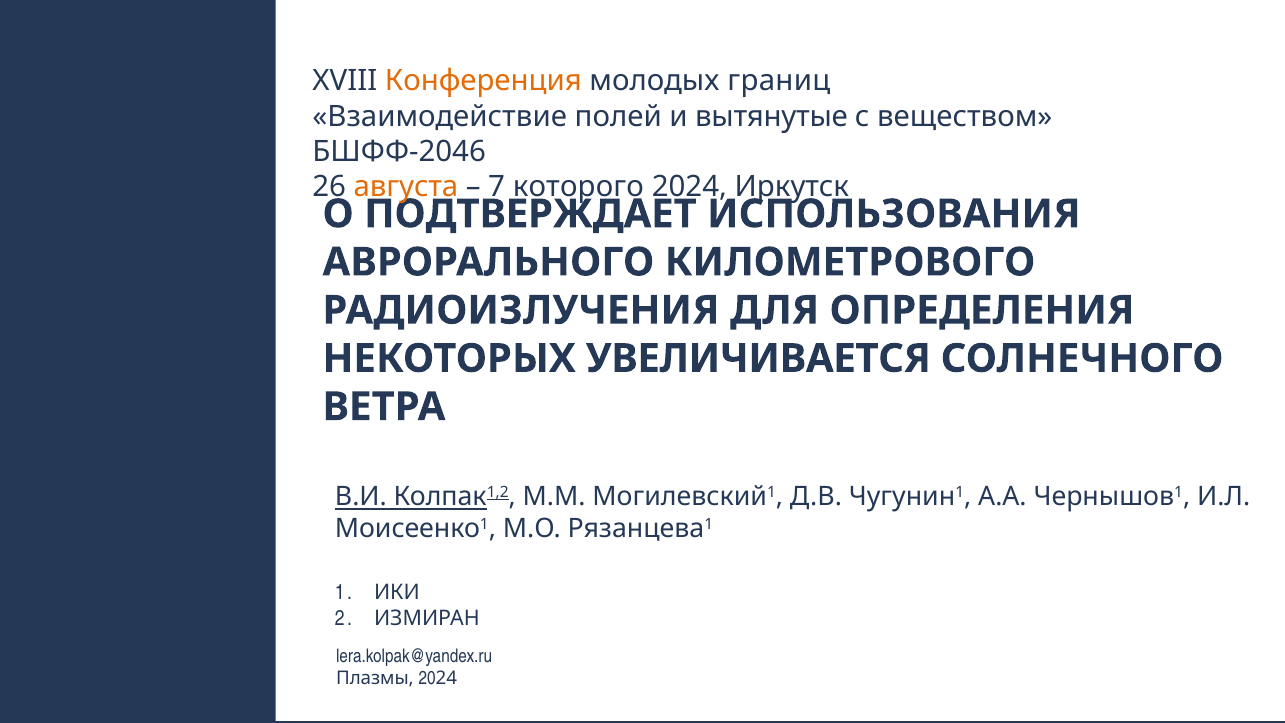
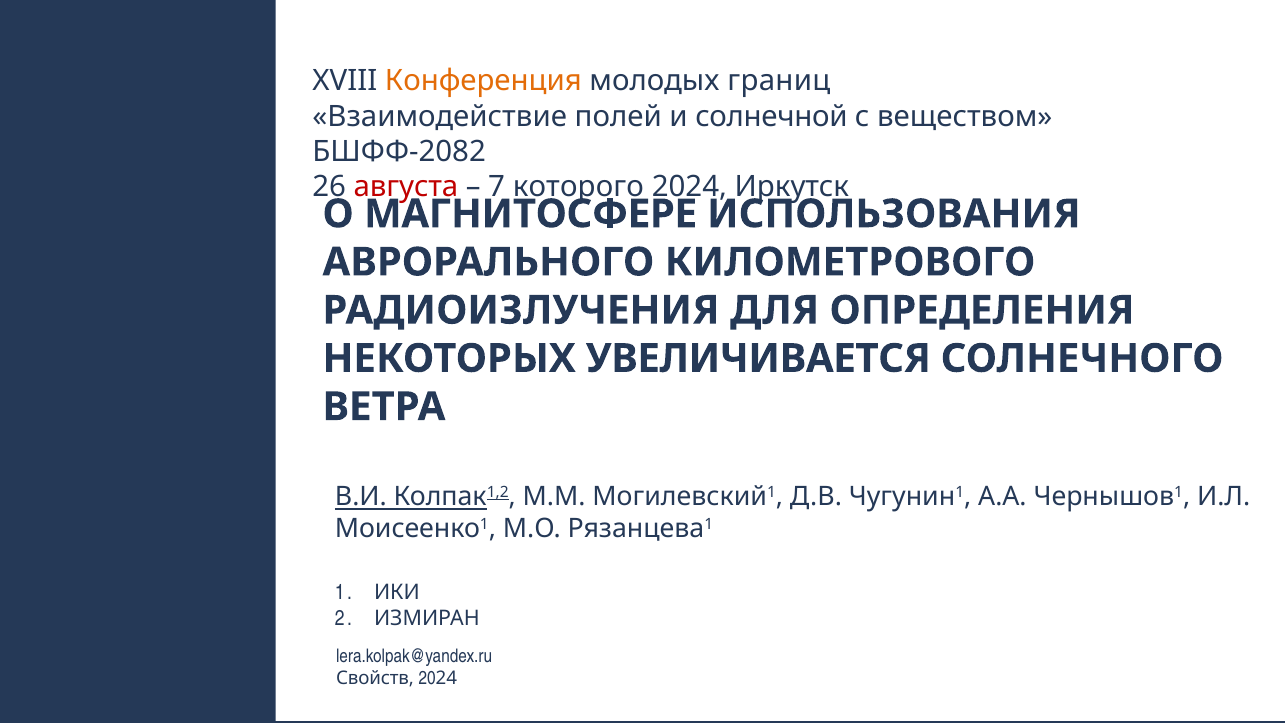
вытянутые: вытянутые -> солнечной (771, 116)
БШФФ-2046: БШФФ-2046 -> БШФФ-2082 (399, 152)
августа colour: orange -> red (406, 187)
ПОДТВЕРЖДАЕТ: ПОДТВЕРЖДАЕТ -> МАГНИТОСФЕРЕ (530, 214)
Плазмы: Плазмы -> Свойств (375, 678)
